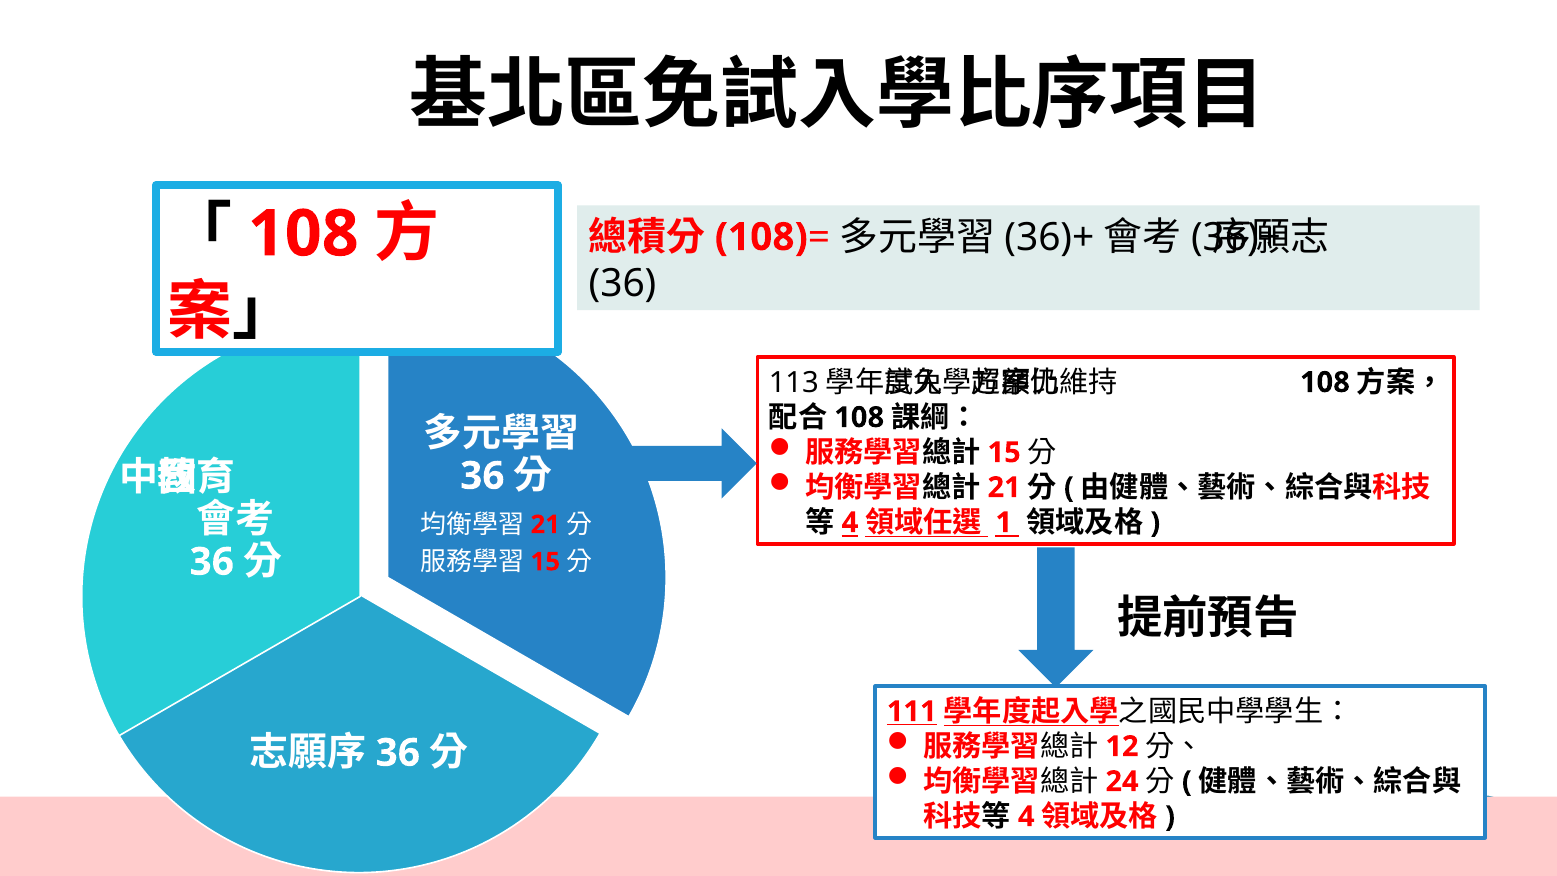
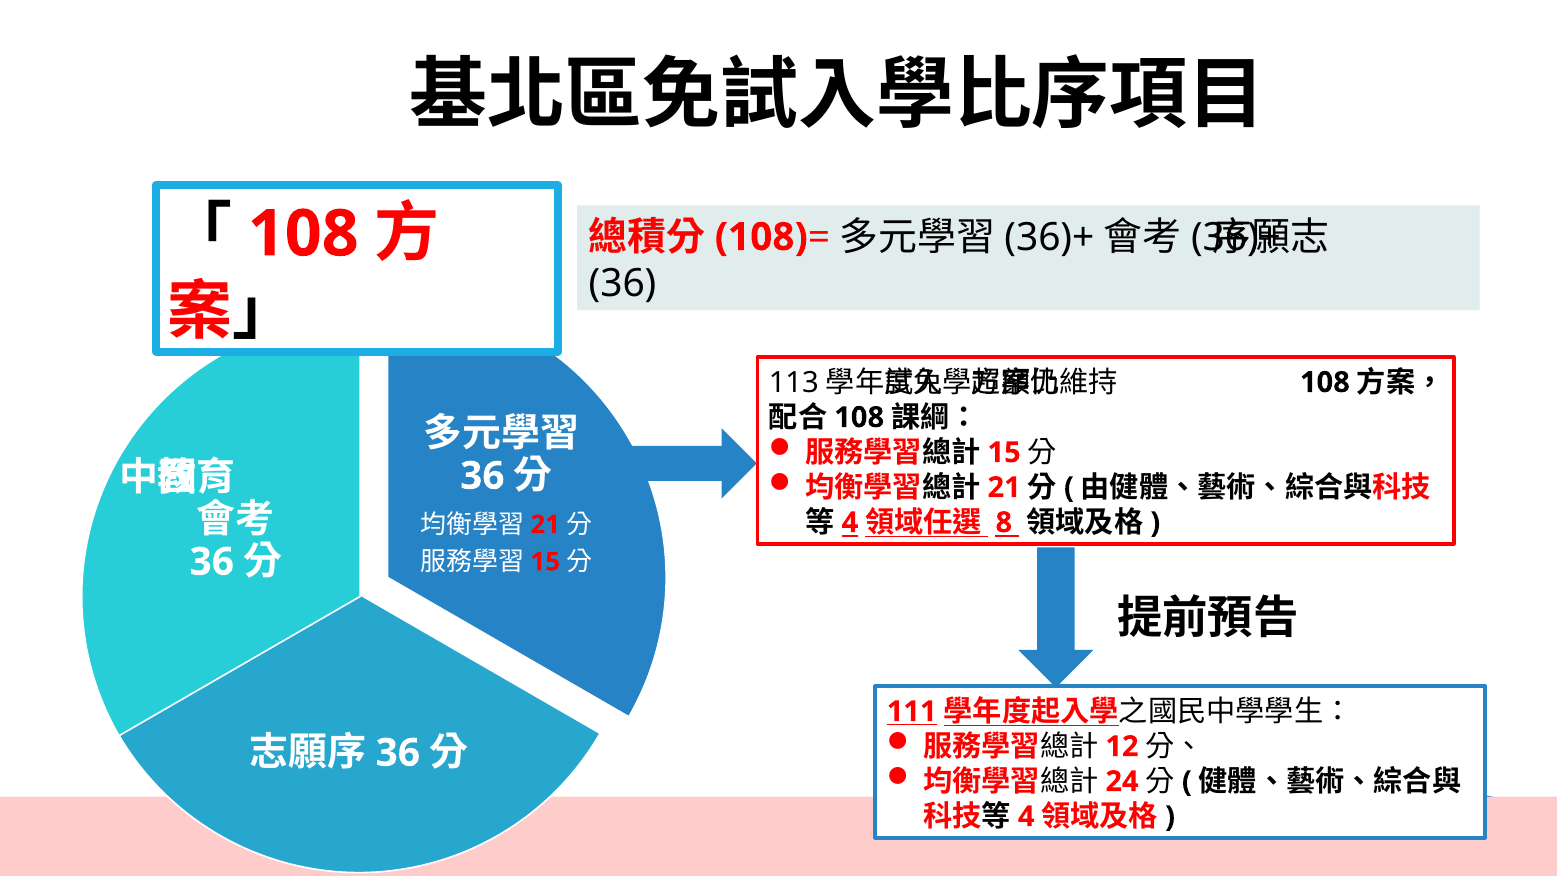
1: 1 -> 8 (1004, 522)
